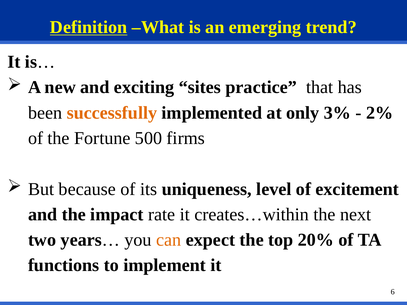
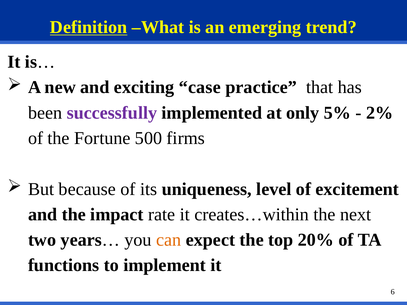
sites: sites -> case (200, 87)
successfully colour: orange -> purple (112, 113)
3%: 3% -> 5% (337, 113)
